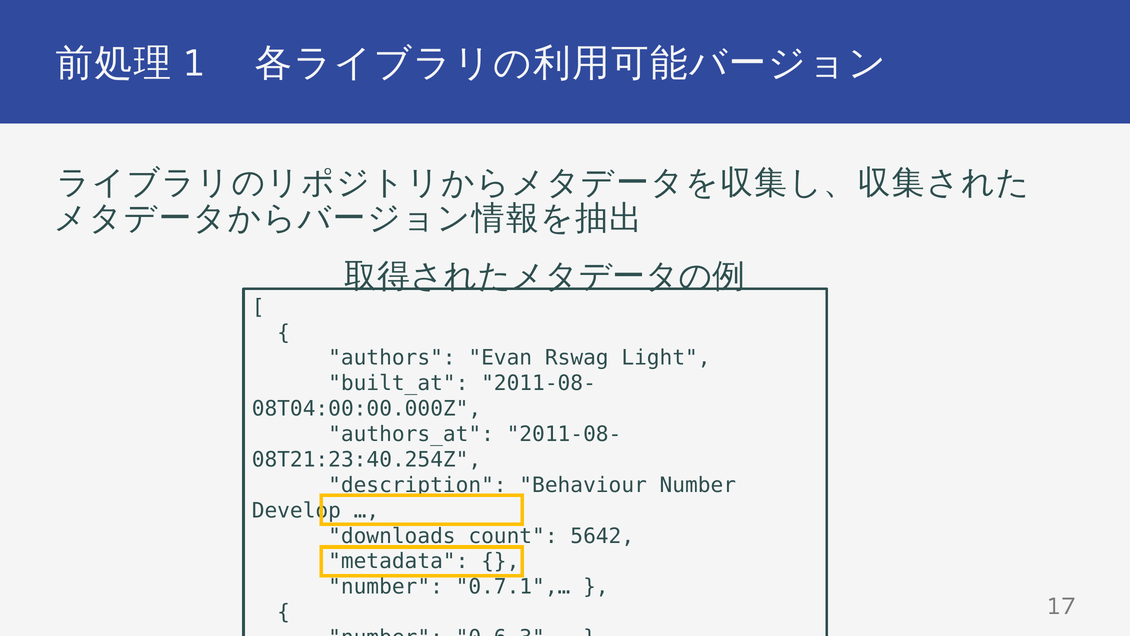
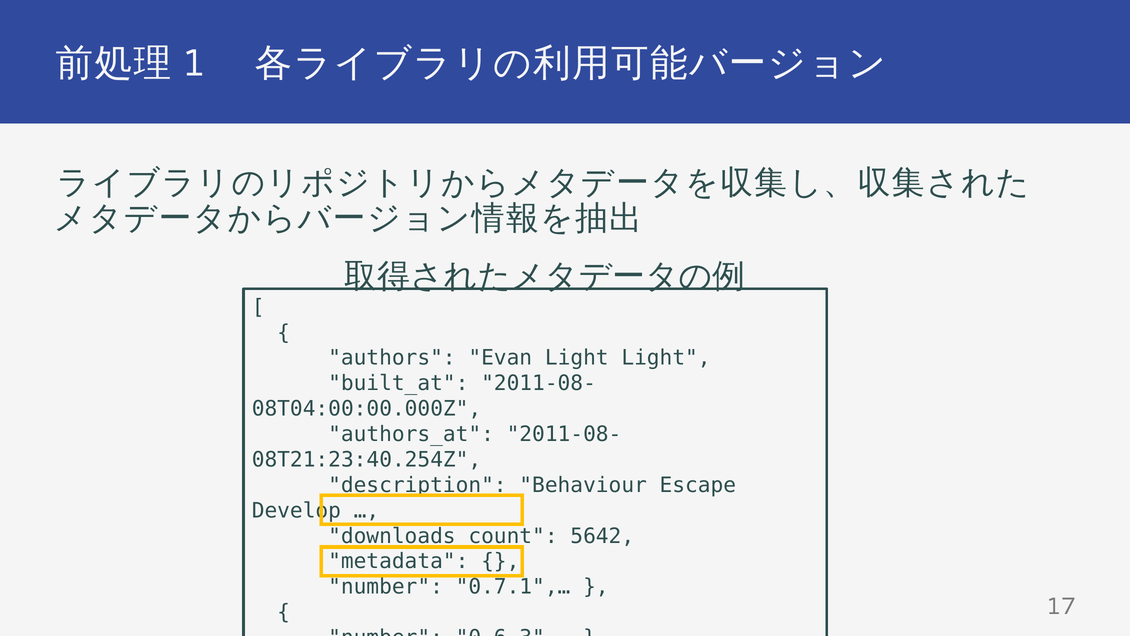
Evan Rswag: Rswag -> Light (577, 358)
Behaviour Number: Number -> Escape (698, 485)
